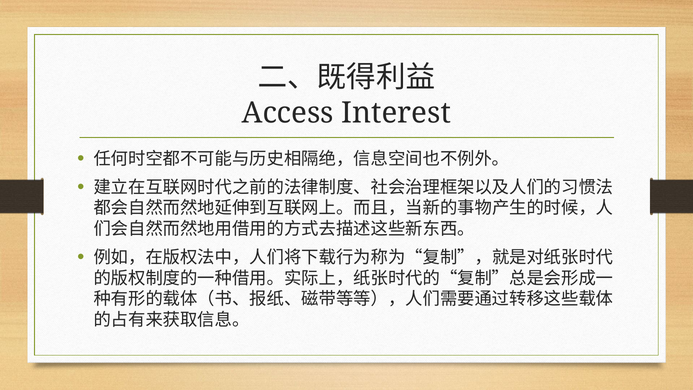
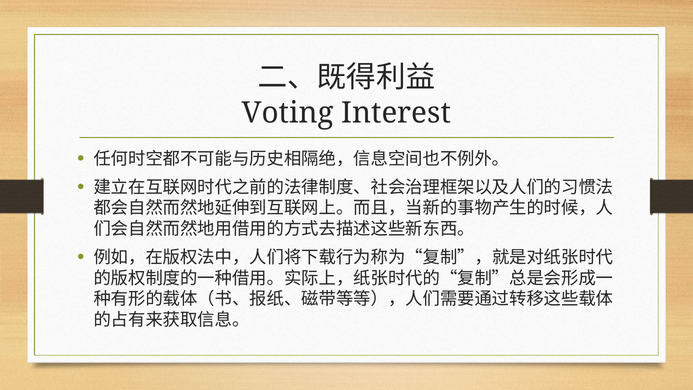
Access: Access -> Voting (288, 113)
